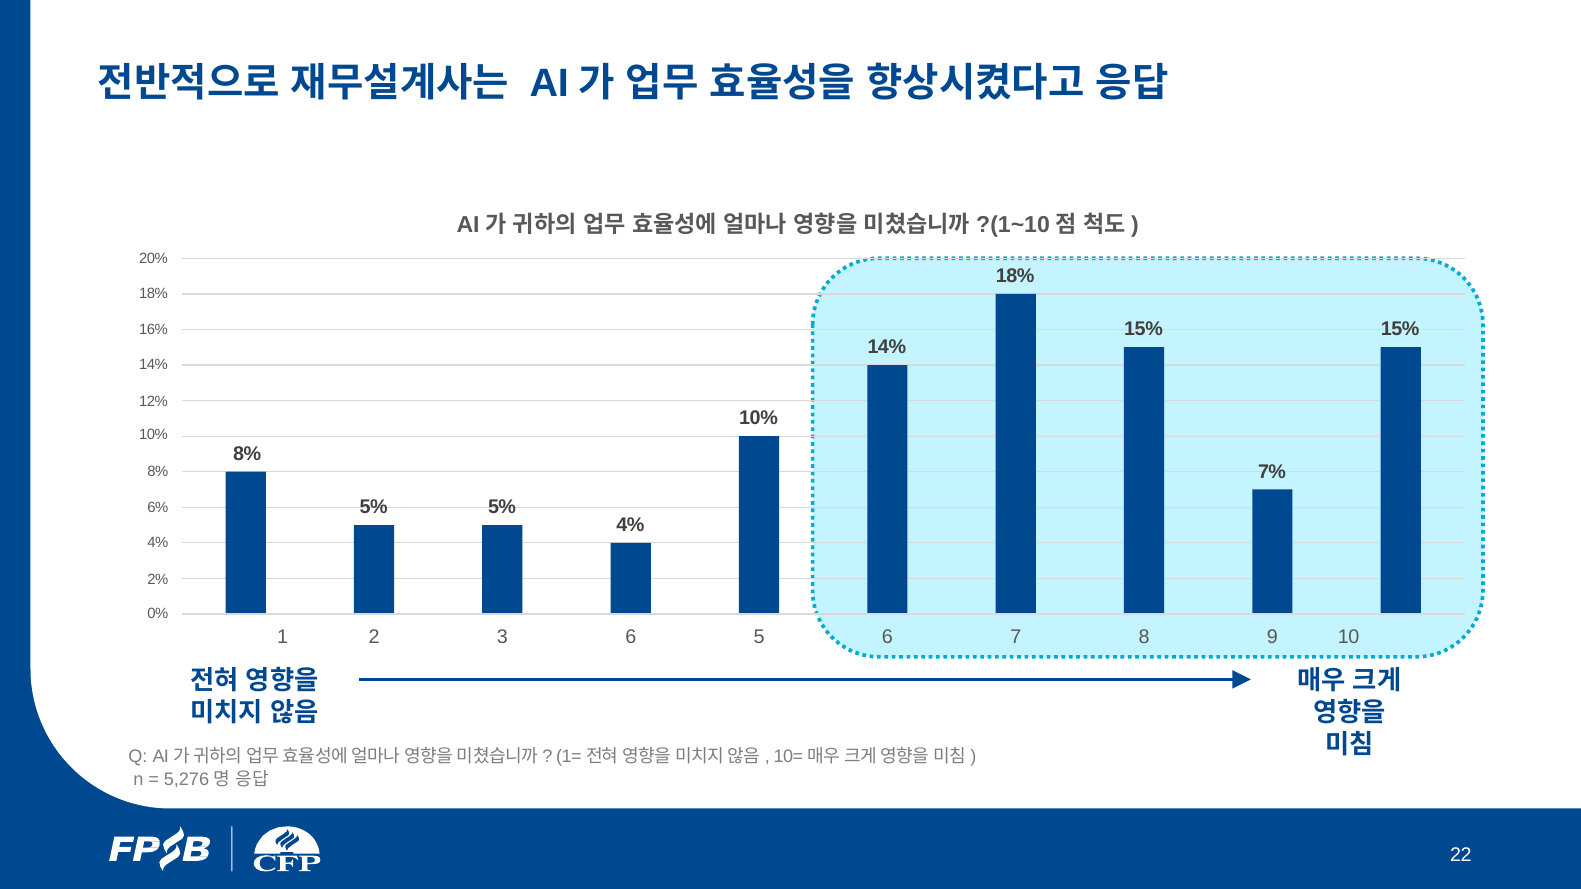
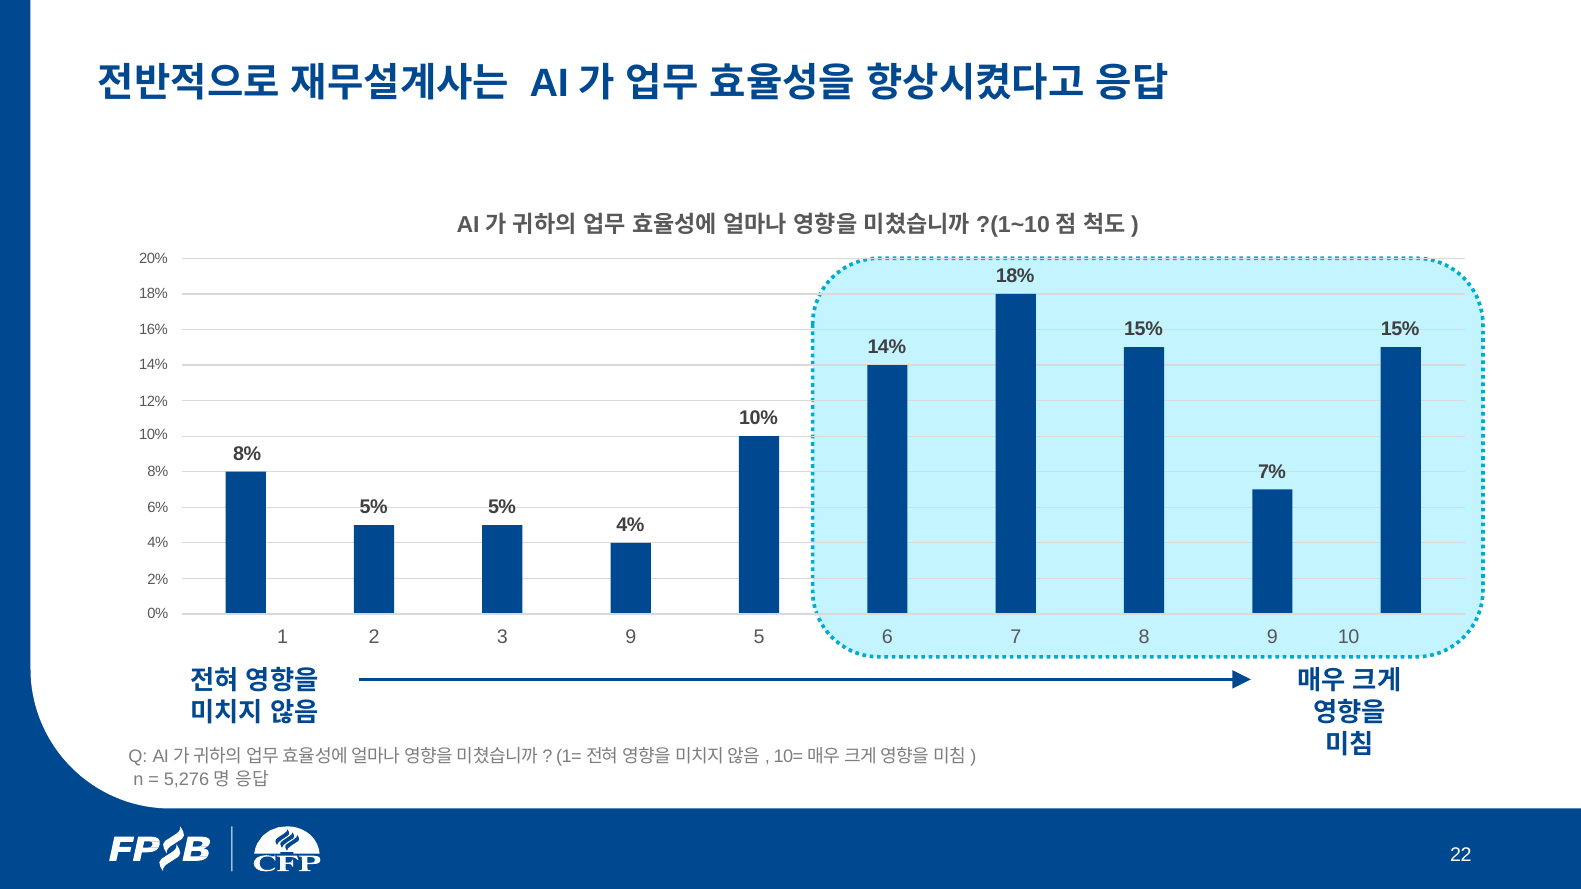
3 6: 6 -> 9 (631, 637)
